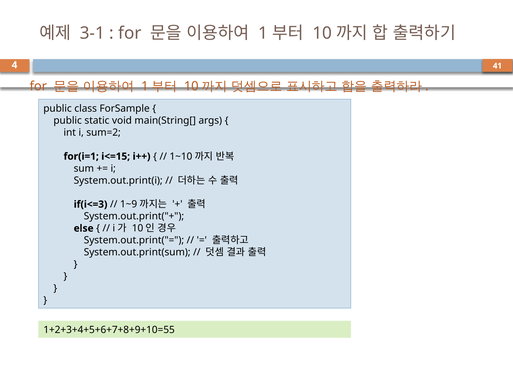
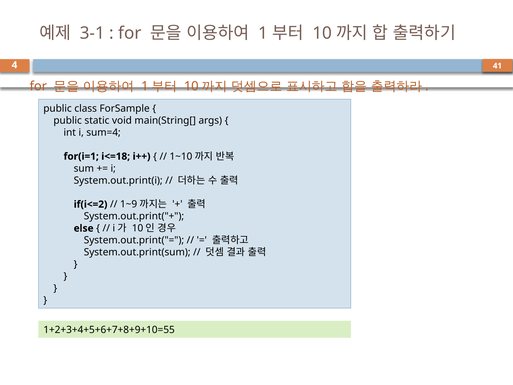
sum=2: sum=2 -> sum=4 (104, 132)
i<=15: i<=15 -> i<=18 (116, 156)
if(i<=3: if(i<=3 -> if(i<=2 (91, 204)
